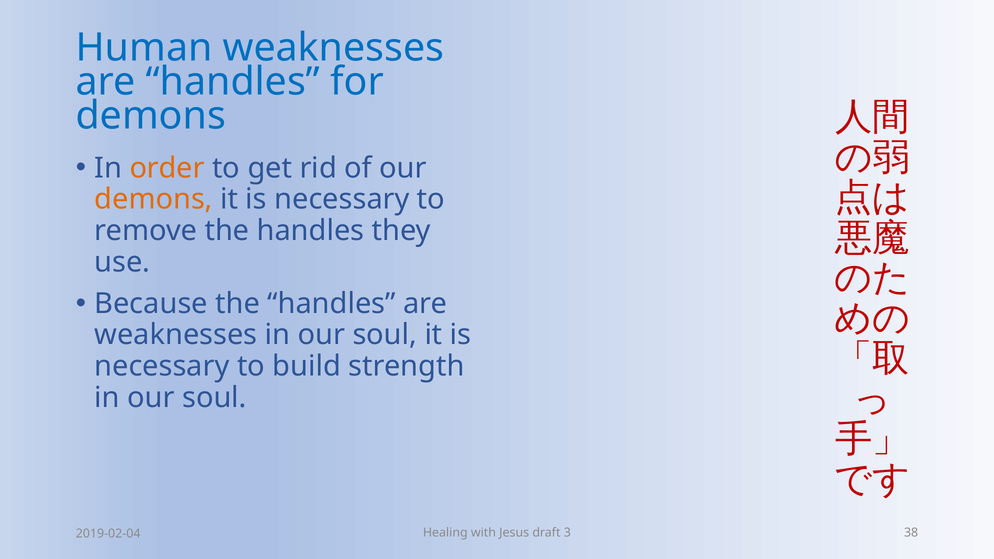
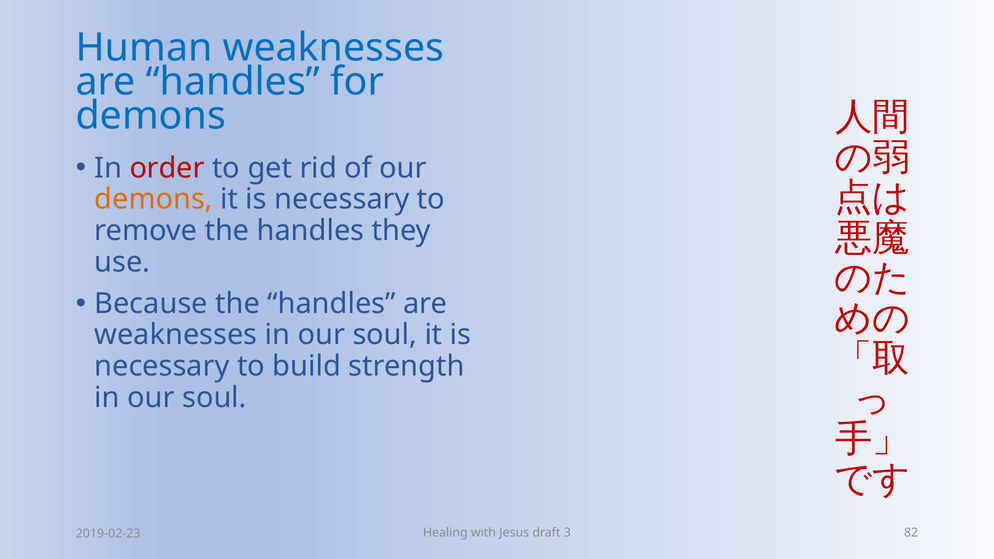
order colour: orange -> red (167, 168)
38: 38 -> 82 (911, 533)
2019-02-04: 2019-02-04 -> 2019-02-23 (108, 534)
